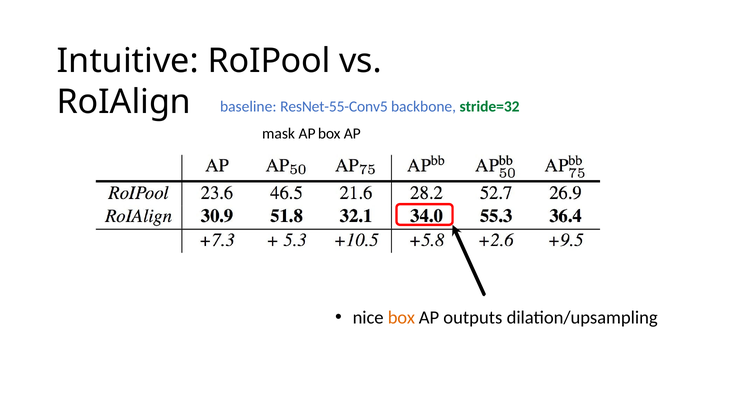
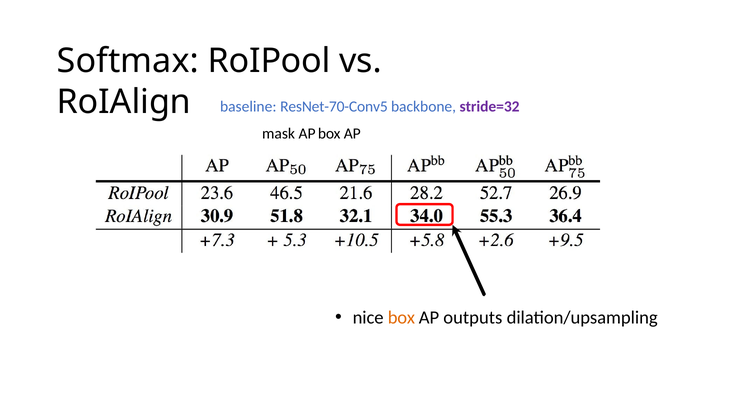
Intuitive: Intuitive -> Softmax (128, 61)
ResNet-55-Conv5: ResNet-55-Conv5 -> ResNet-70-Conv5 (334, 107)
stride=32 colour: green -> purple (490, 107)
